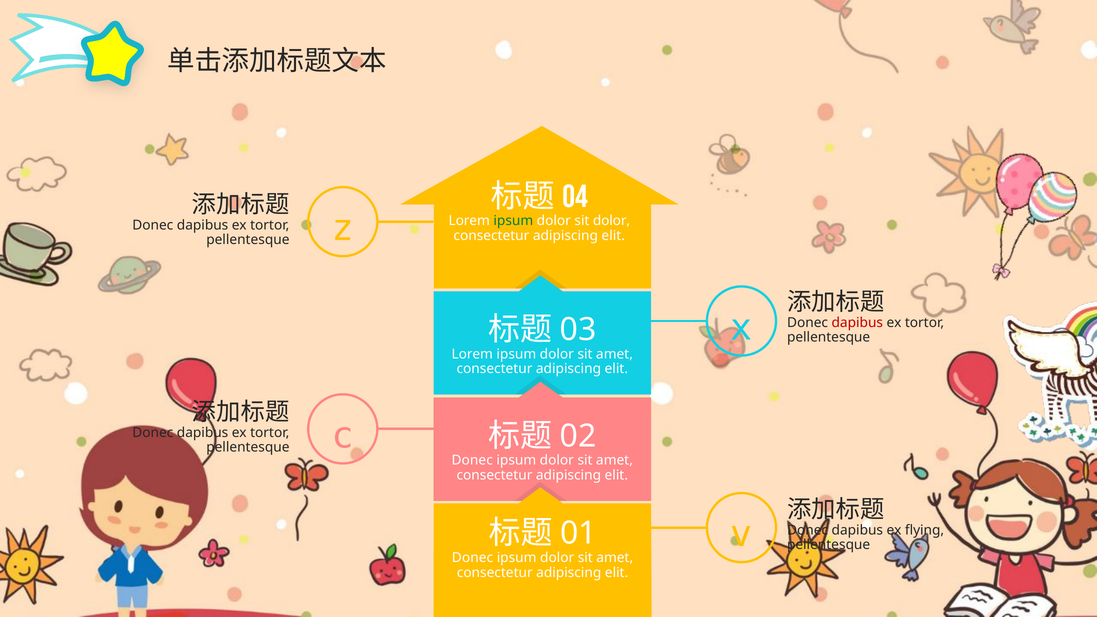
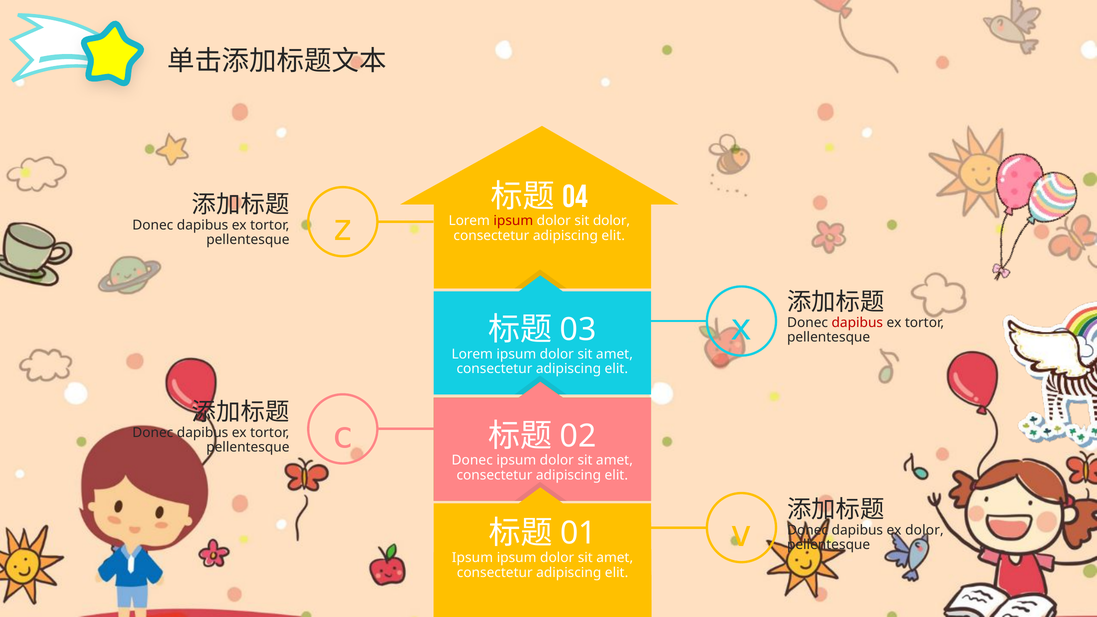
ipsum colour: green -> red (513, 221)
ex flying: flying -> dolor (924, 530)
Donec: Donec -> Ipsum (472, 558)
